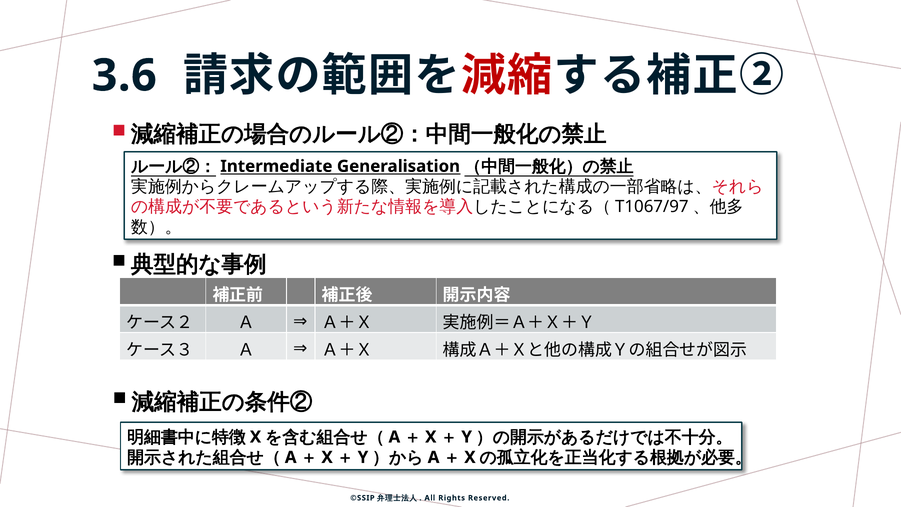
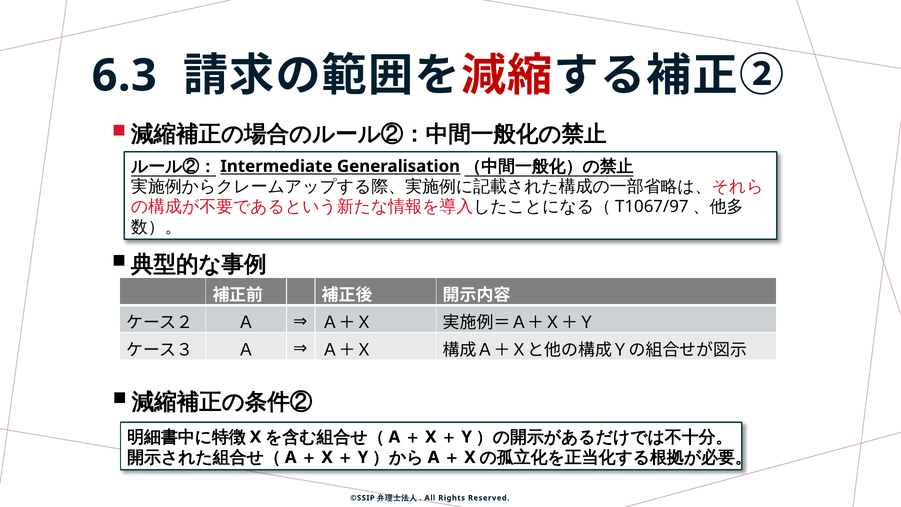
3.6: 3.6 -> 6.3 (124, 76)
